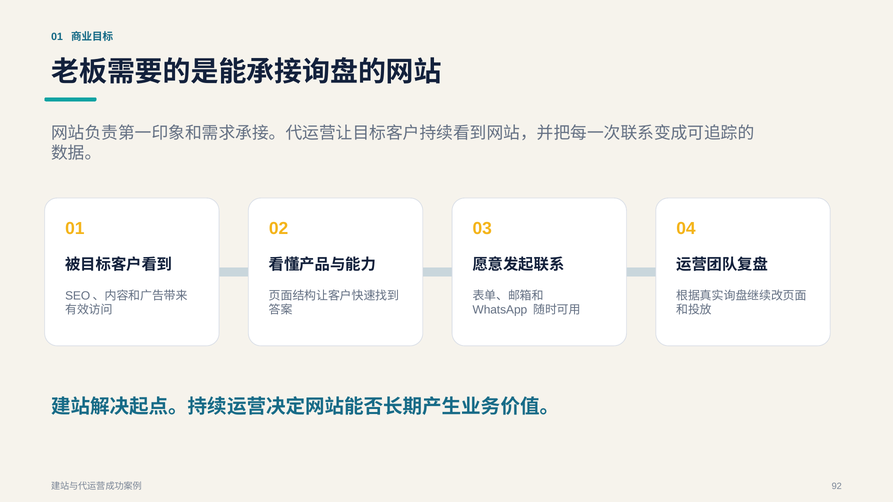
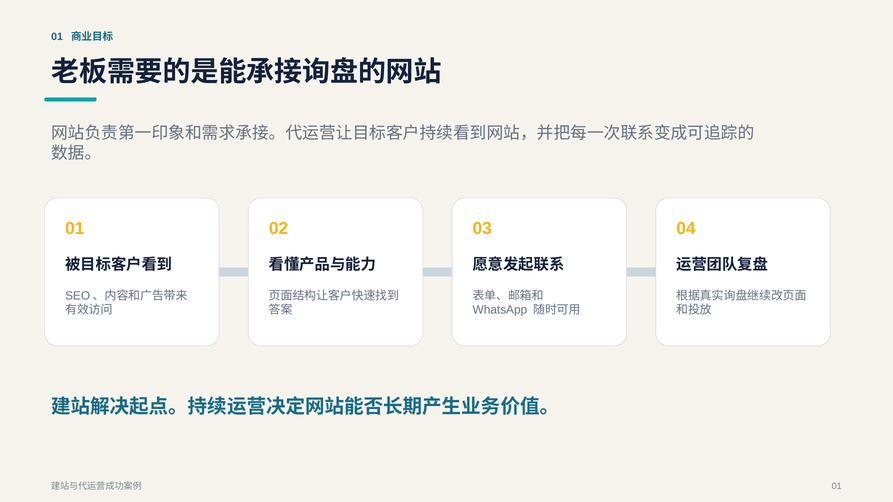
92: 92 -> 01 (837, 487)
